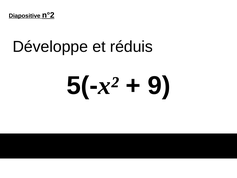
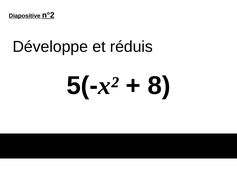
9: 9 -> 8 (159, 85)
